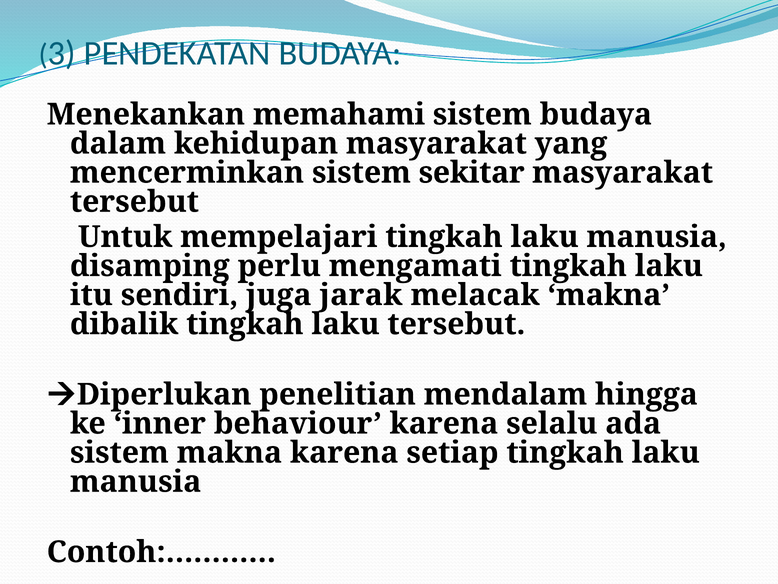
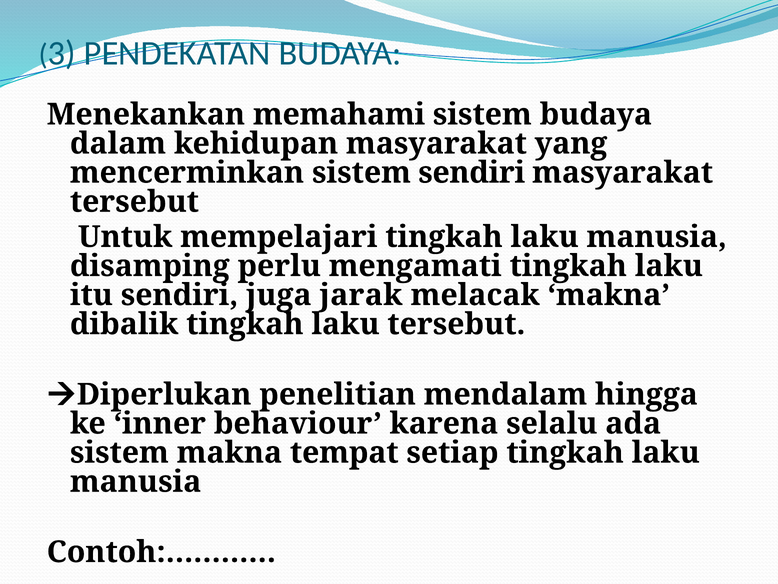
sistem sekitar: sekitar -> sendiri (472, 173)
makna karena: karena -> tempat (344, 452)
